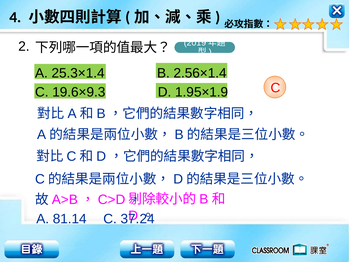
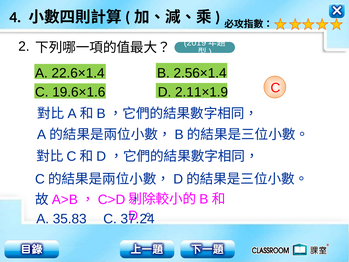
25.3×1.4: 25.3×1.4 -> 22.6×1.4 (78, 73)
19.6×9.3: 19.6×9.3 -> 19.6×1.6 (79, 92)
1.95×1.9: 1.95×1.9 -> 2.11×1.9 (202, 92)
81.14: 81.14 -> 35.83 (70, 219)
